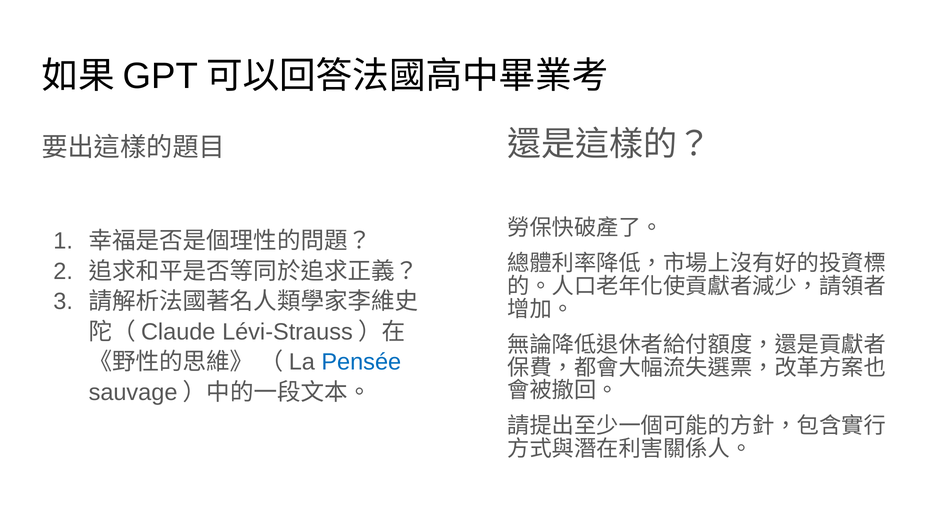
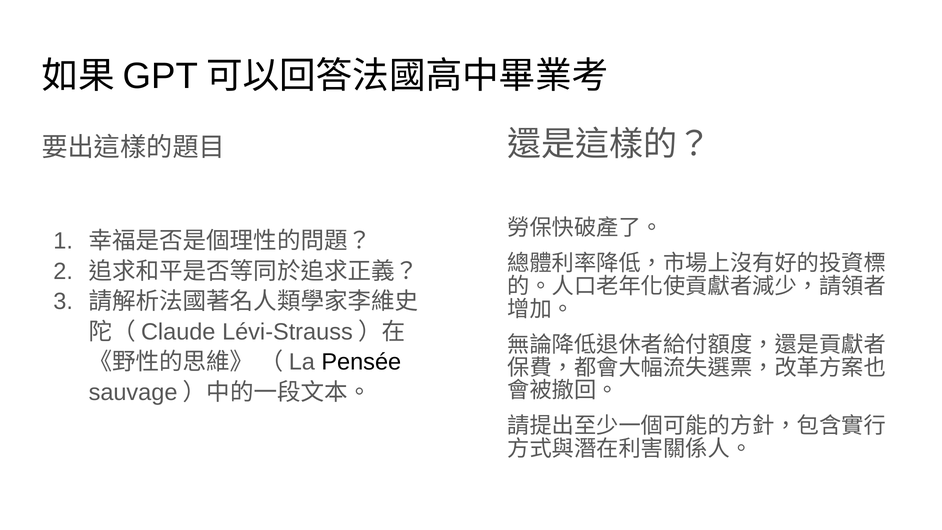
Pensée colour: blue -> black (361, 362)
